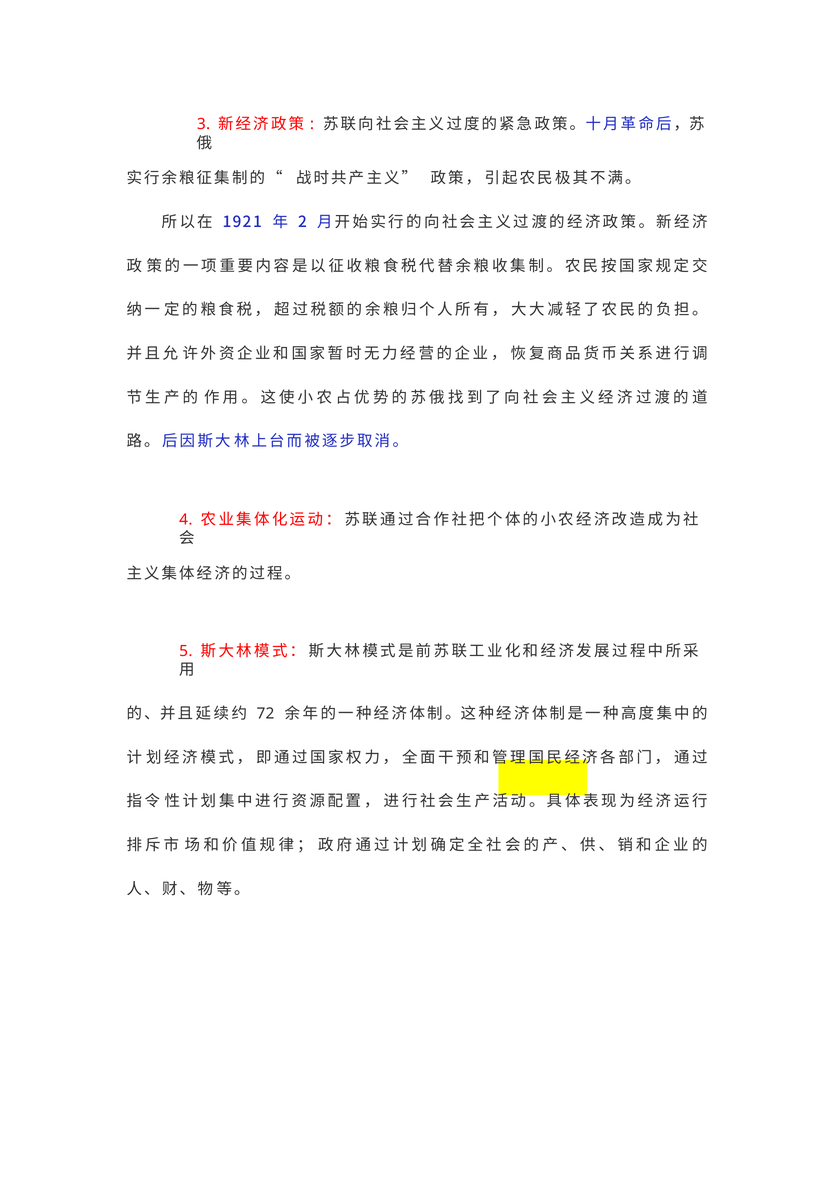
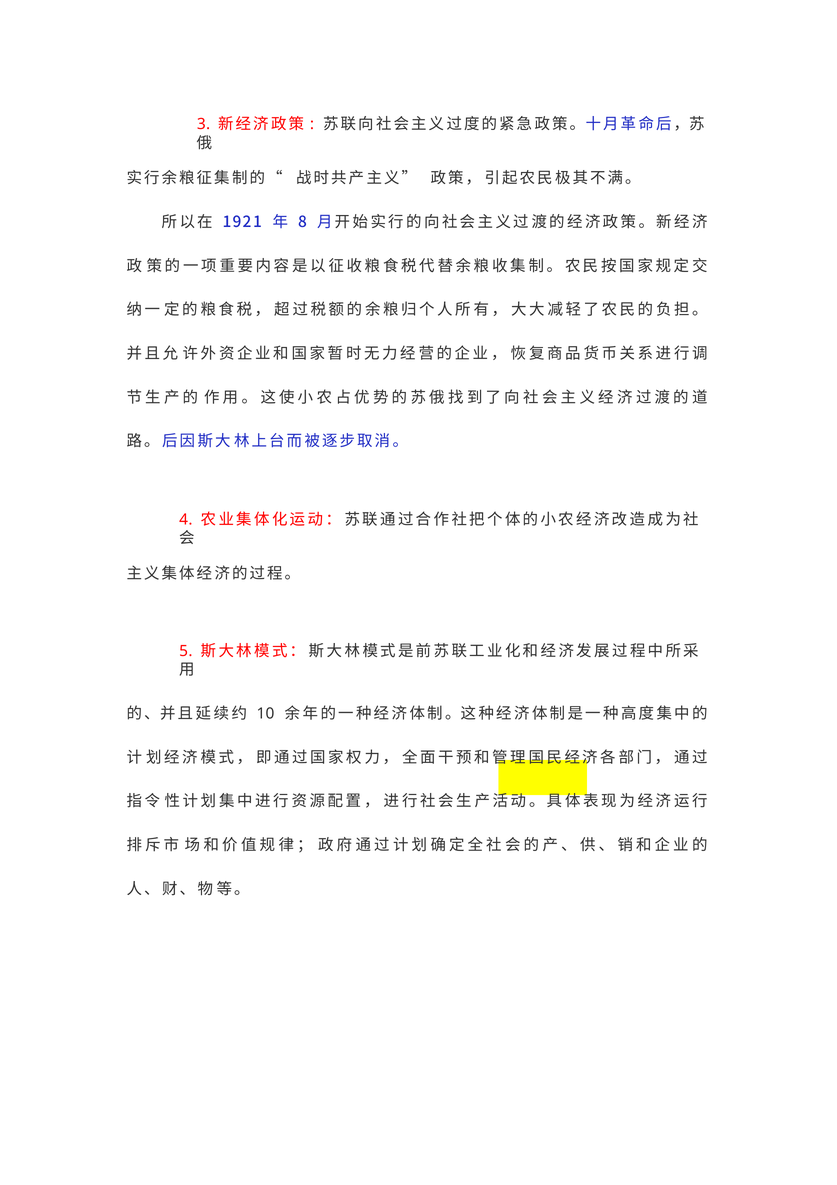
2: 2 -> 8 (303, 222)
72: 72 -> 10 (266, 713)
